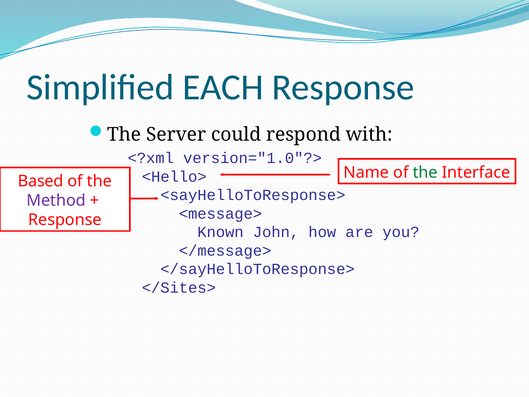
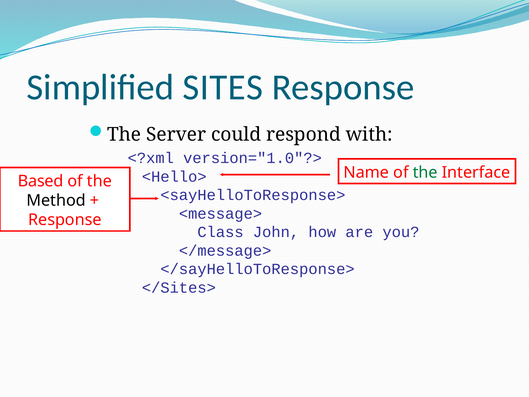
EACH: EACH -> SITES (223, 87)
Method colour: purple -> black (56, 200)
Known: Known -> Class (221, 232)
